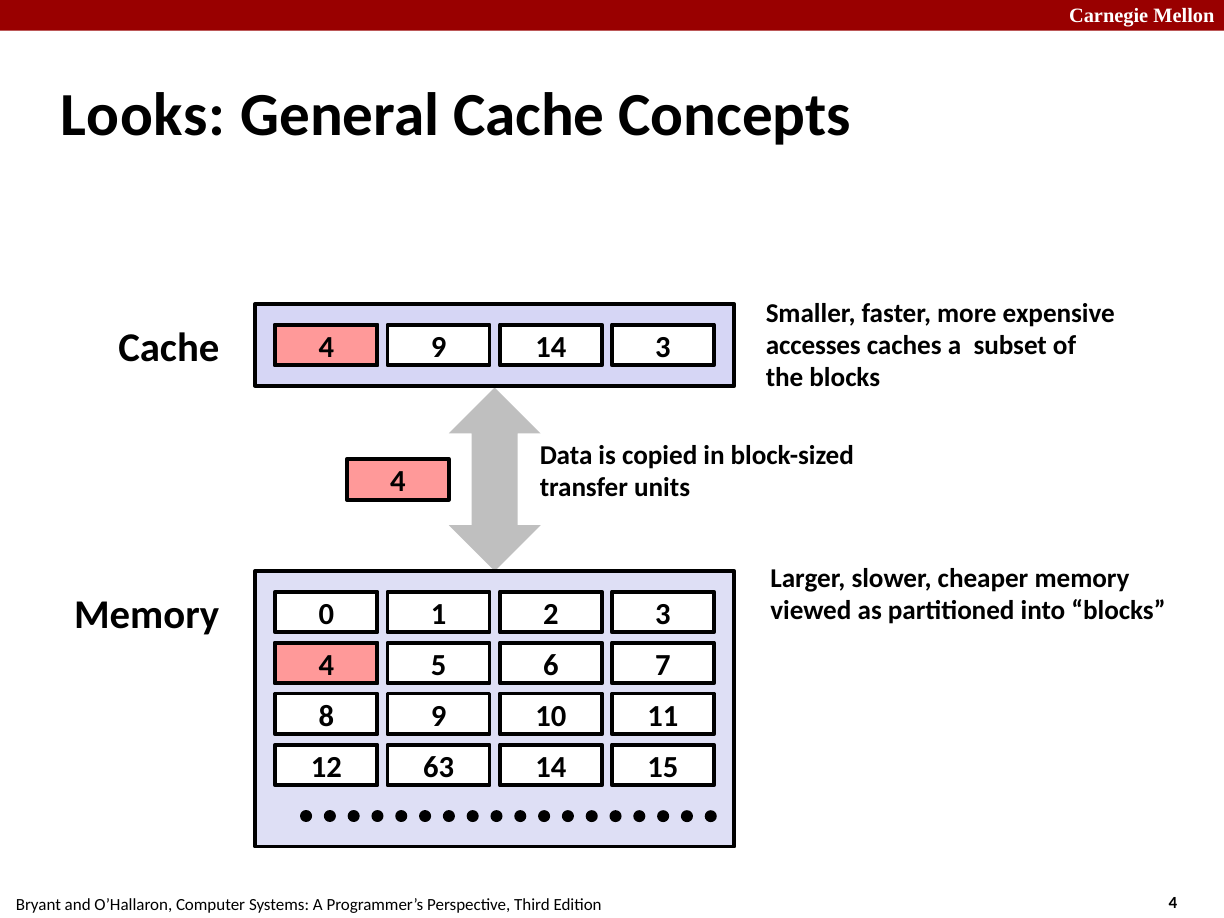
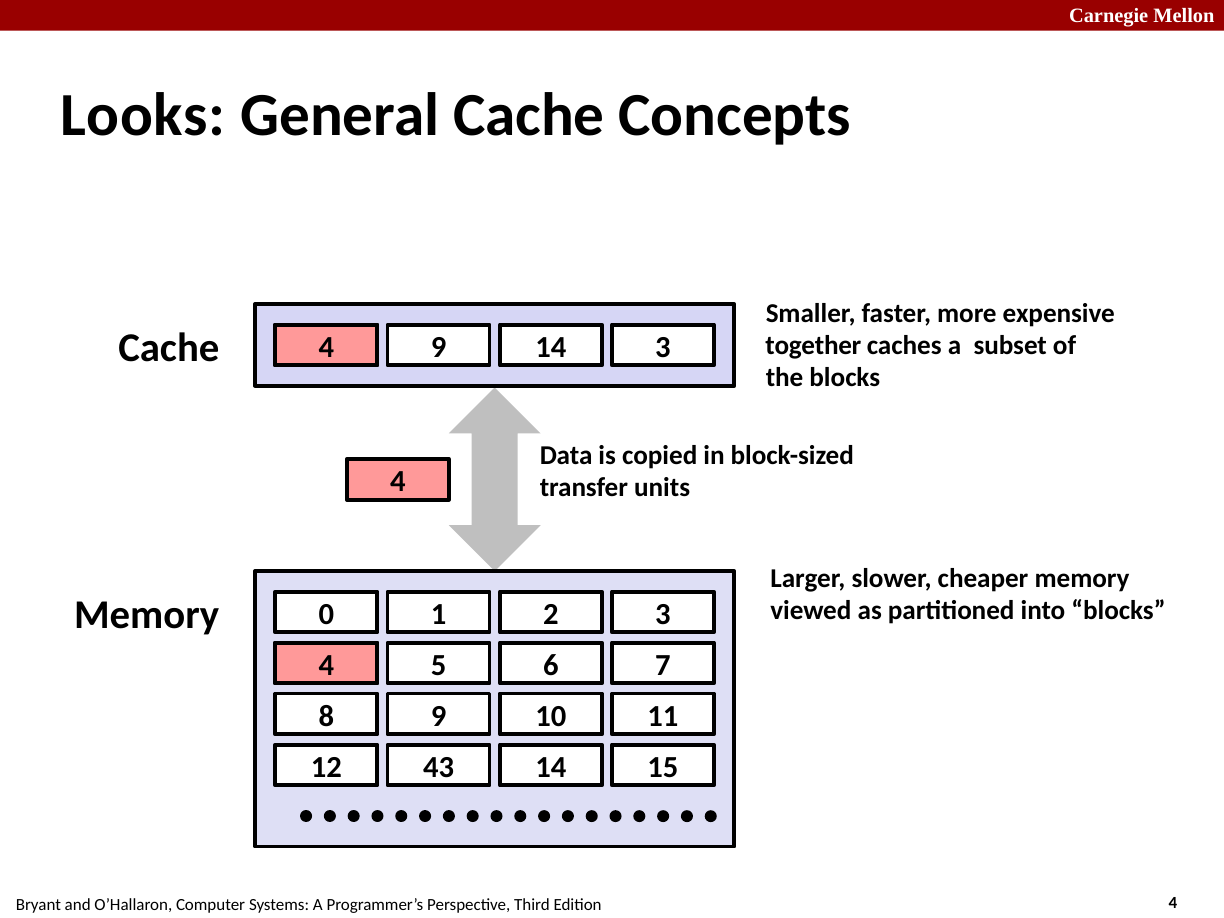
accesses: accesses -> together (813, 345)
63: 63 -> 43 (439, 767)
